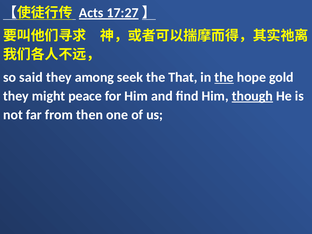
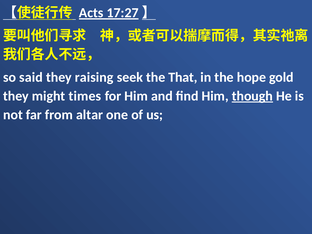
among: among -> raising (94, 77)
the underline: present -> none (224, 77)
peace: peace -> times (85, 96)
then: then -> altar (90, 115)
